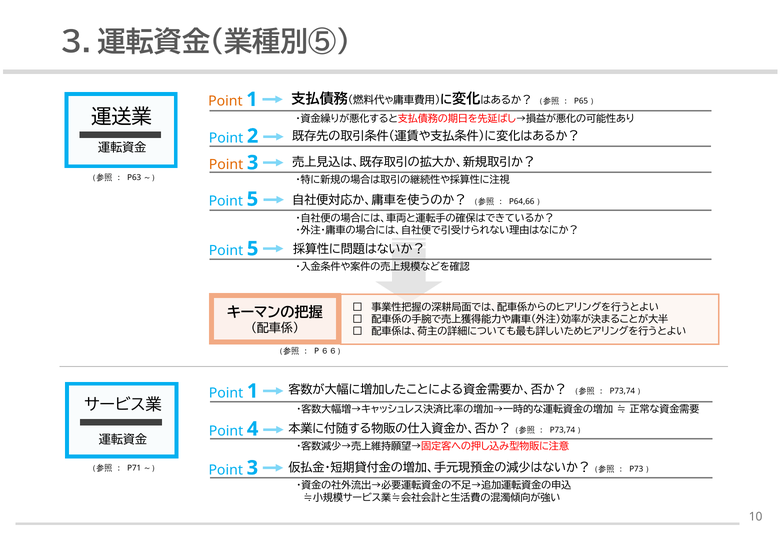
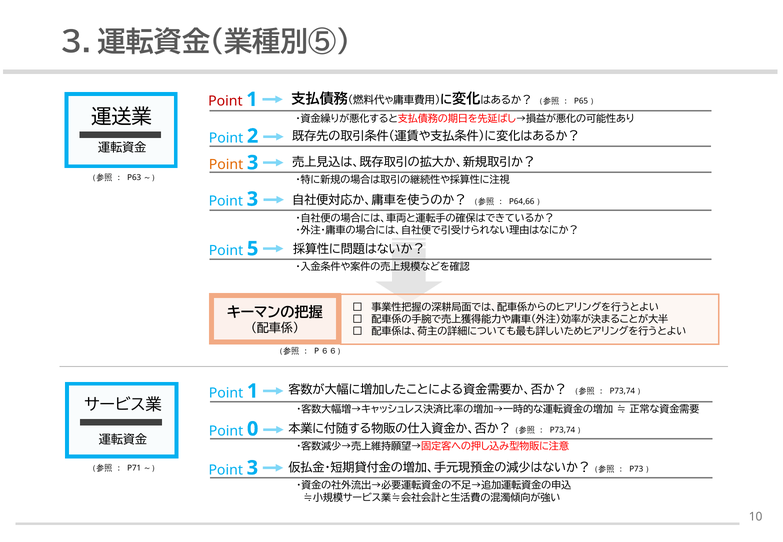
Point colour: orange -> red (225, 101)
5: 5 -> 3 (252, 199)
4: 4 -> 0 (253, 429)
